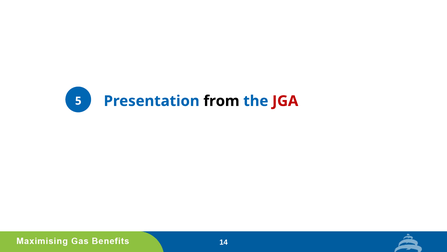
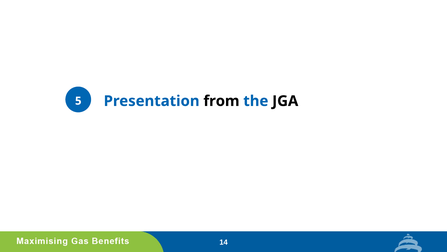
JGA colour: red -> black (285, 101)
